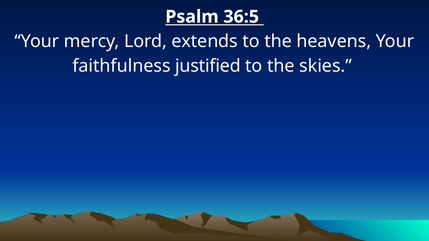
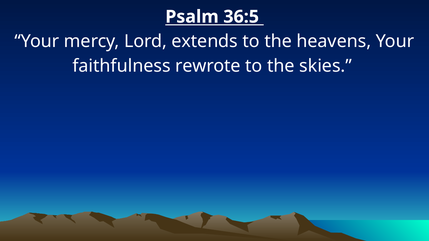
justified: justified -> rewrote (208, 66)
